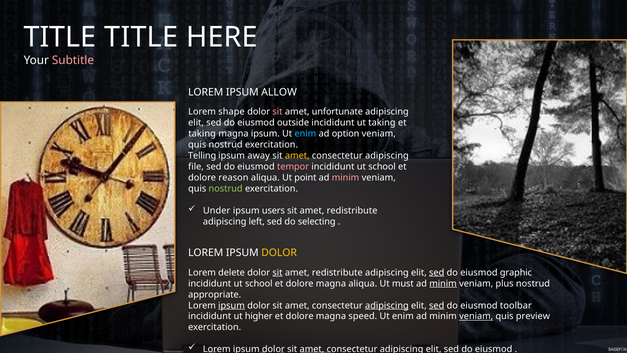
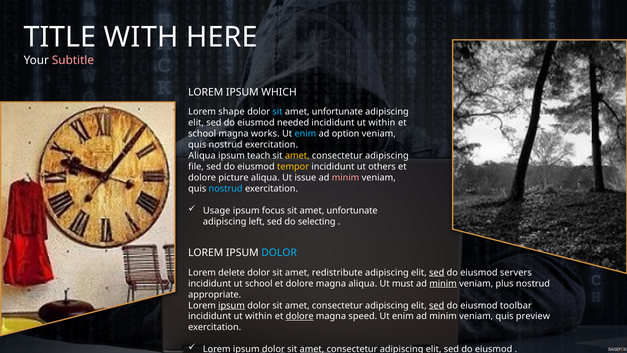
TITLE TITLE: TITLE -> WITH (141, 37)
ALLOW: ALLOW -> WHICH (279, 92)
sit colour: pink -> light blue (278, 112)
outside: outside -> needed (293, 123)
taking: taking -> within (382, 123)
taking: taking -> school (202, 134)
magna ipsum: ipsum -> works (265, 134)
Telling: Telling -> Aliqua (202, 156)
away: away -> teach (259, 156)
tempor colour: pink -> yellow (293, 167)
school: school -> others (382, 167)
reason: reason -> picture (234, 178)
point: point -> issue (305, 178)
nostrud colour: light green -> light blue (226, 189)
Under: Under -> Usage (217, 210)
users: users -> focus (273, 210)
redistribute: redistribute -> unfortunate (352, 210)
DOLOR colour: yellow -> light blue (279, 253)
sit underline: present -> none (277, 272)
graphic: graphic -> servers (516, 272)
adipiscing underline: present -> none (387, 305)
higher: higher -> within (259, 316)
dolore underline: none -> present (300, 316)
veniam underline: present -> none (476, 316)
